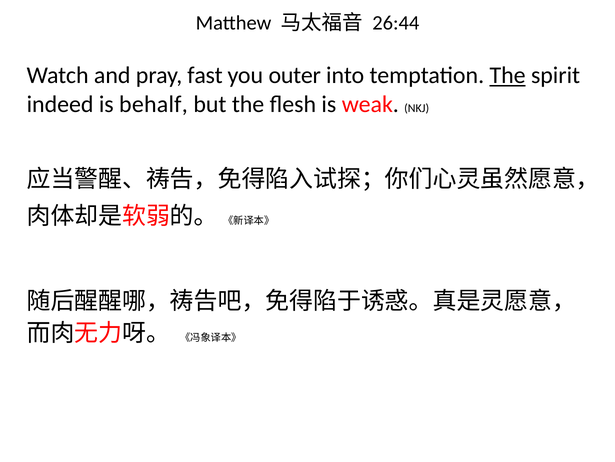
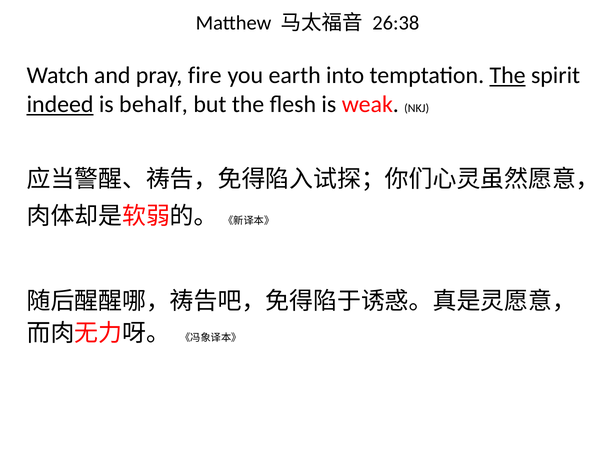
26:44: 26:44 -> 26:38 (396, 23)
fast: fast -> fire (205, 75)
outer: outer -> earth (295, 75)
indeed underline: none -> present (60, 104)
